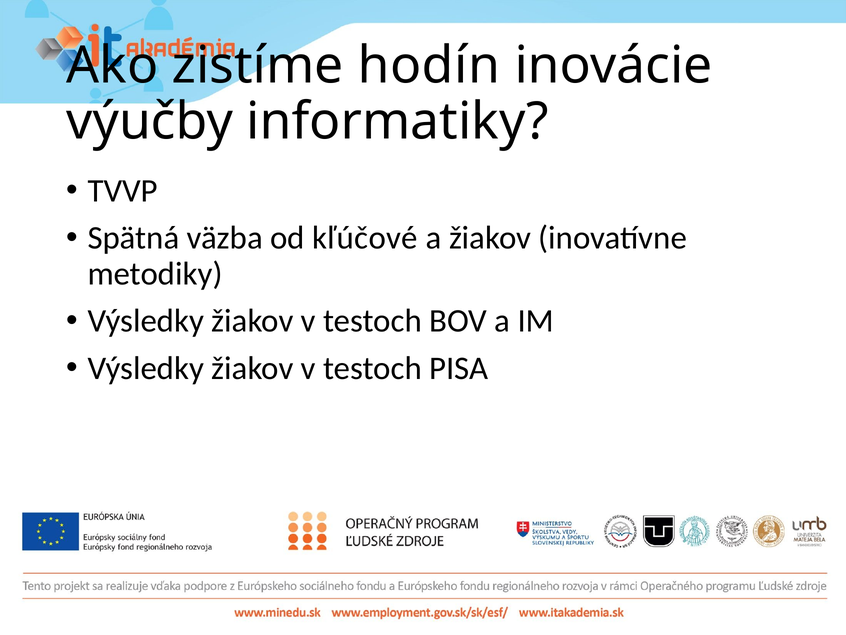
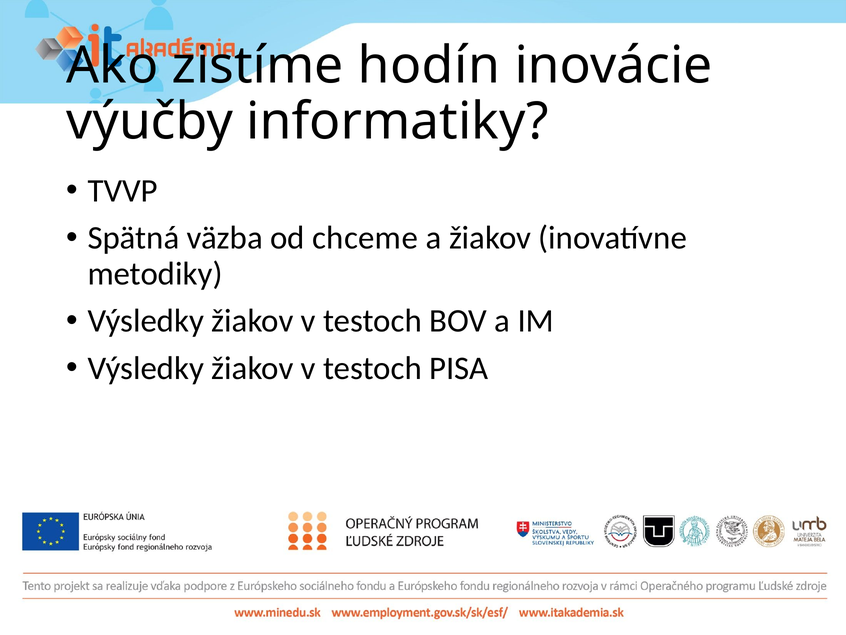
kľúčové: kľúčové -> chceme (365, 238)
